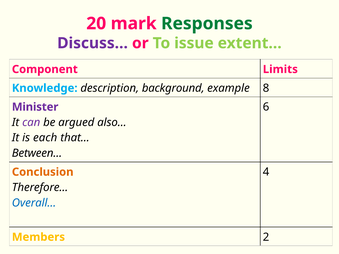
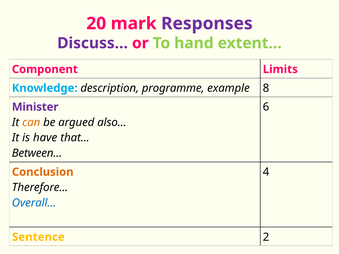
Responses colour: green -> purple (207, 24)
issue: issue -> hand (194, 43)
background: background -> programme (173, 88)
can colour: purple -> orange (31, 122)
each: each -> have (45, 138)
Members: Members -> Sentence (38, 237)
